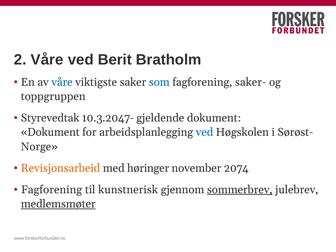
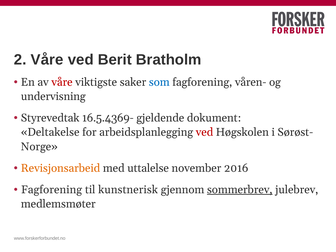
våre colour: blue -> red (62, 82)
saker-: saker- -> våren- (251, 82)
toppgruppen: toppgruppen -> undervisning (53, 96)
10.3.2047-: 10.3.2047- -> 16.5.4369- (108, 118)
Dokument: Dokument -> Deltakelse (50, 132)
ved colour: blue -> red (204, 132)
høringer: høringer -> uttalelse (148, 168)
2074: 2074 -> 2016 (236, 168)
medlemsmøter underline: present -> none (58, 204)
